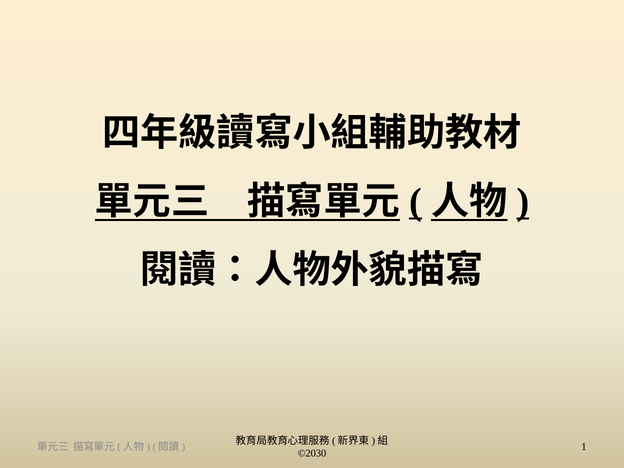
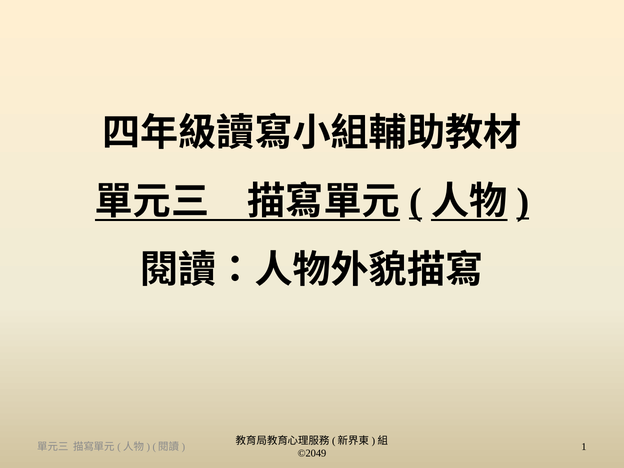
©2030: ©2030 -> ©2049 (312, 453)
